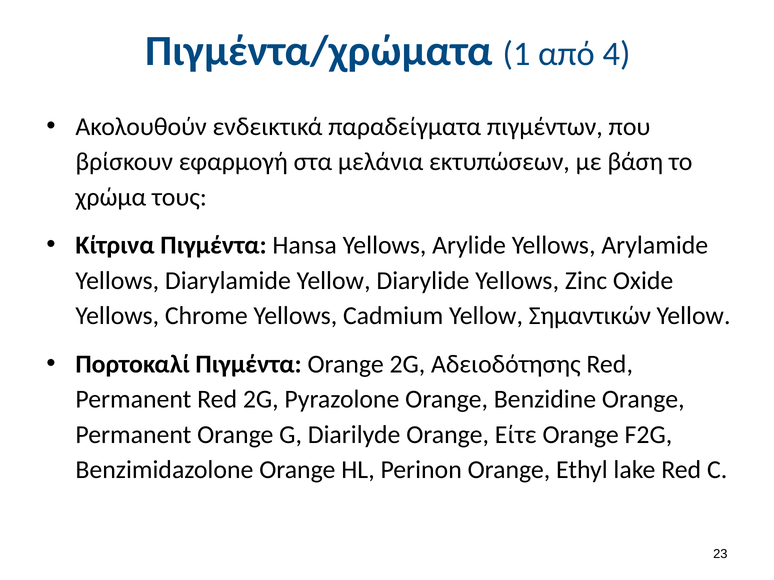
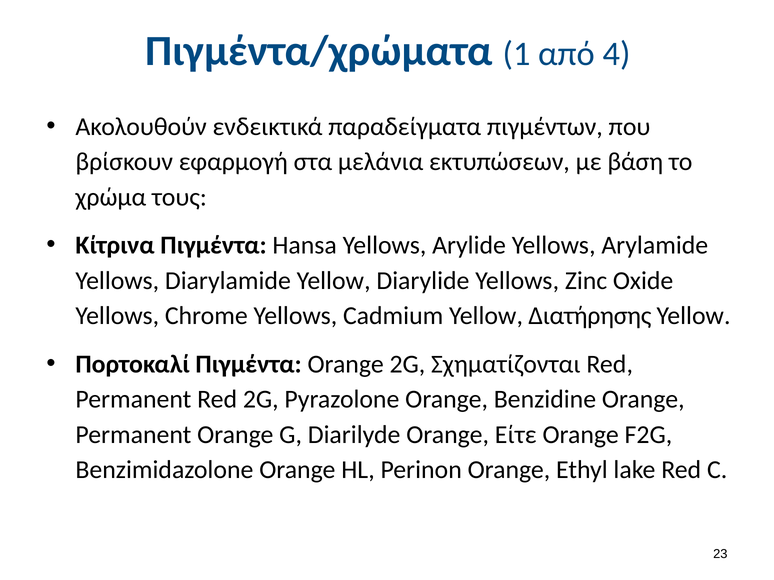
Σημαντικών: Σημαντικών -> Διατήρησης (590, 316)
Αδειοδότησης: Αδειοδότησης -> Σχηματίζονται (506, 364)
